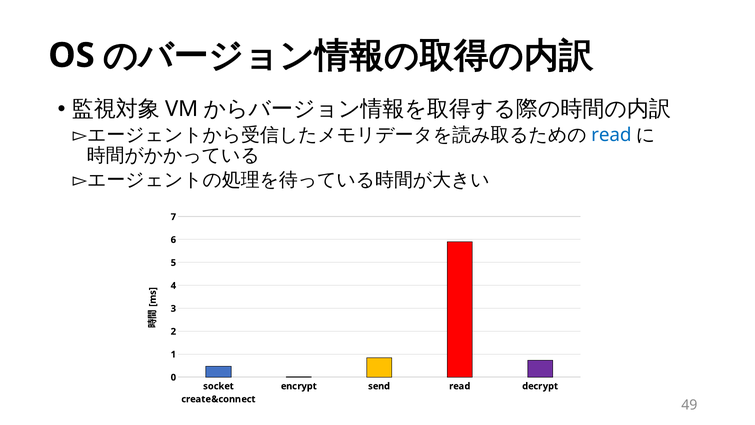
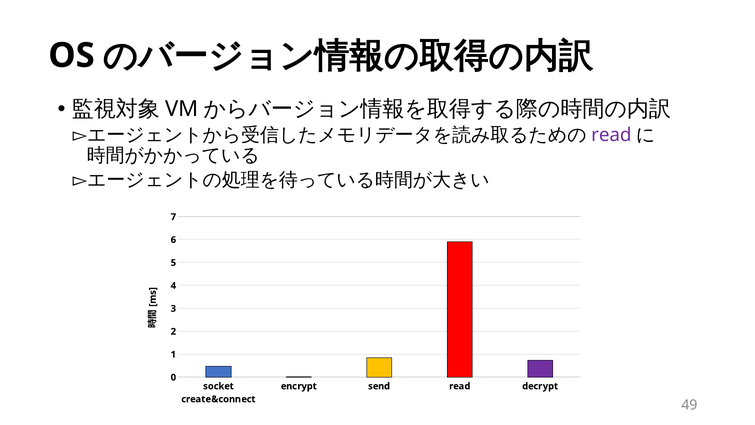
read colour: blue -> purple (611, 135)
